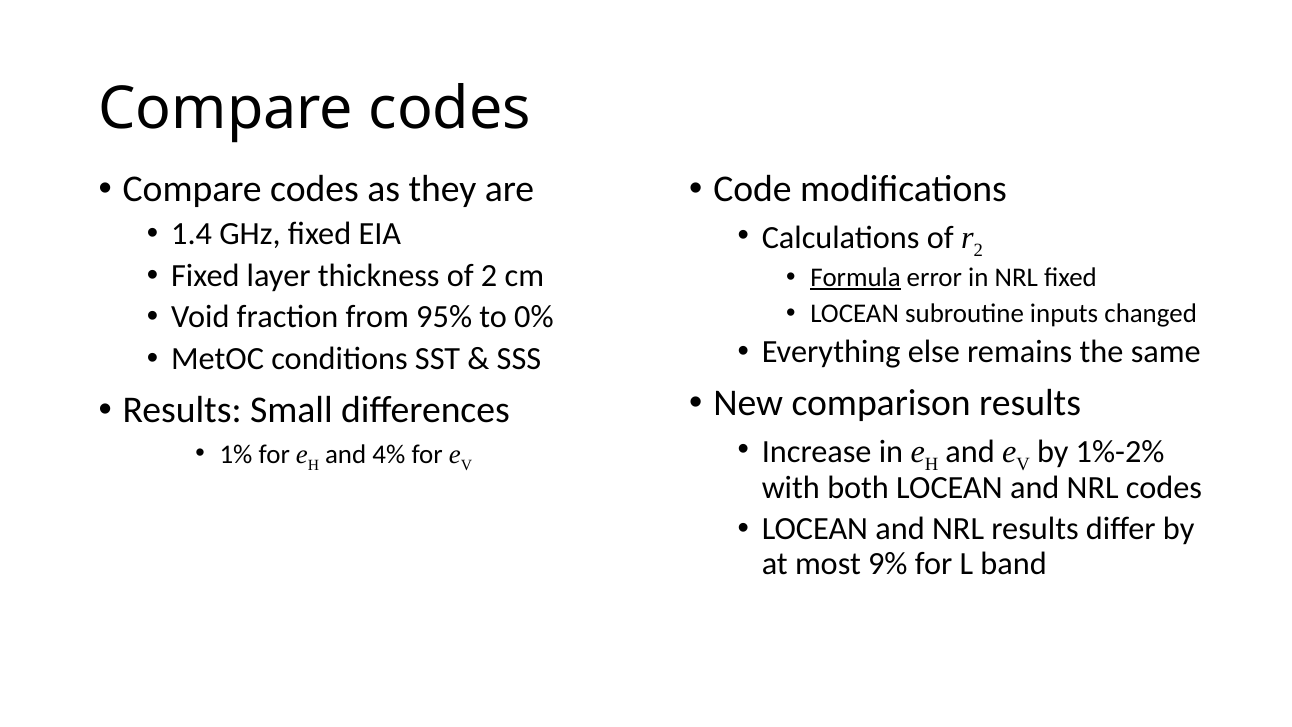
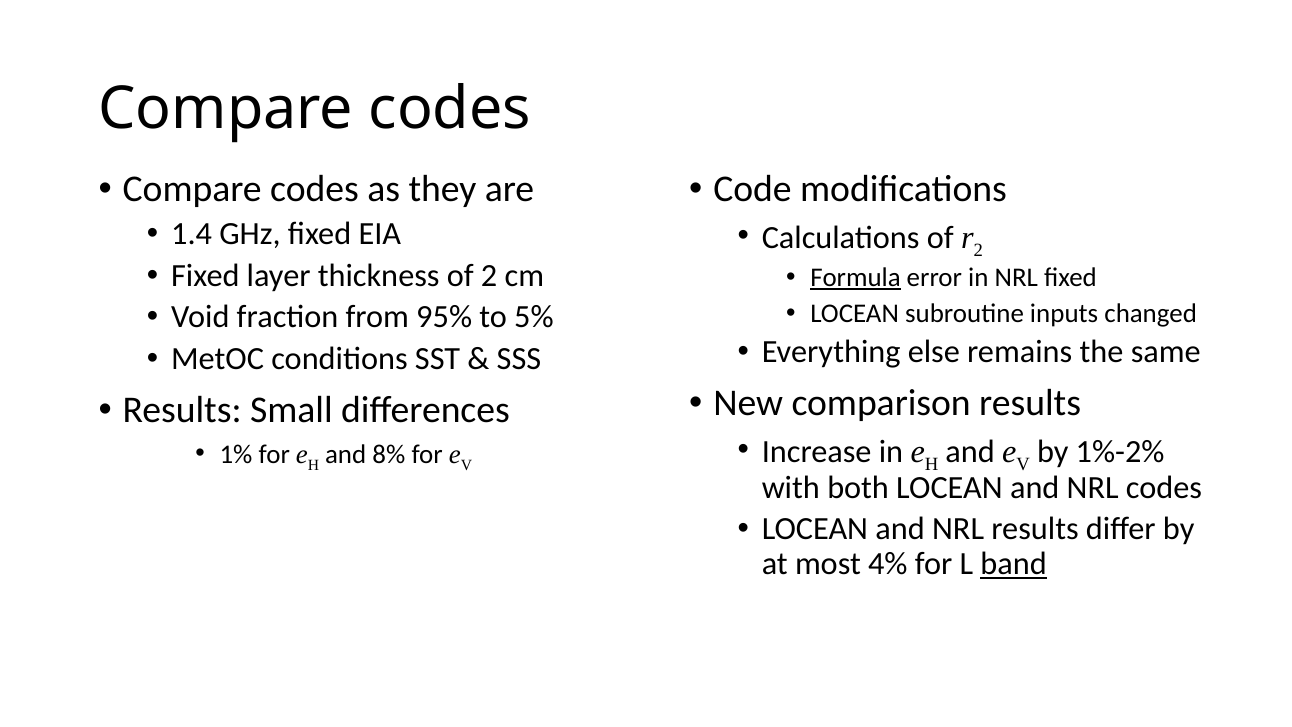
0%: 0% -> 5% (534, 317)
4%: 4% -> 8% (389, 455)
9%: 9% -> 4% (888, 564)
band underline: none -> present (1014, 564)
